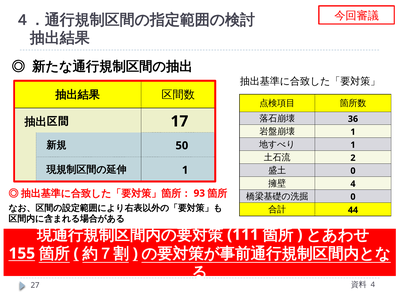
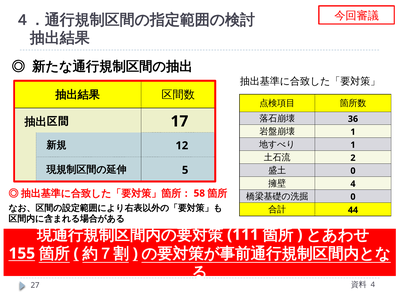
50: 50 -> 12 (182, 145)
1: 1 -> 5 (185, 170)
93: 93 -> 58 (199, 193)
